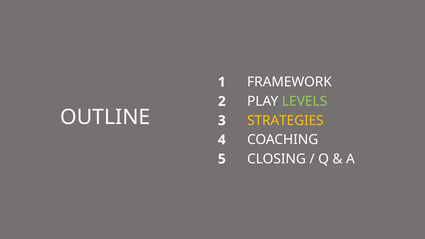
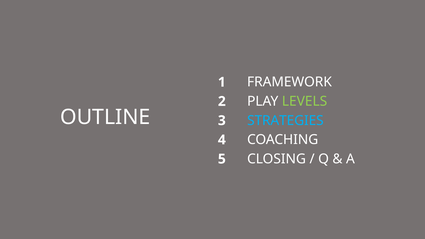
STRATEGIES colour: yellow -> light blue (285, 121)
